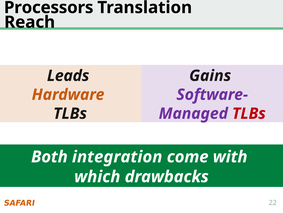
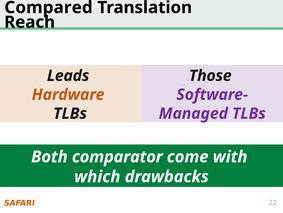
Processors: Processors -> Compared (49, 8)
Gains: Gains -> Those (210, 75)
TLBs colour: red -> purple (249, 113)
integration: integration -> comparator (117, 156)
